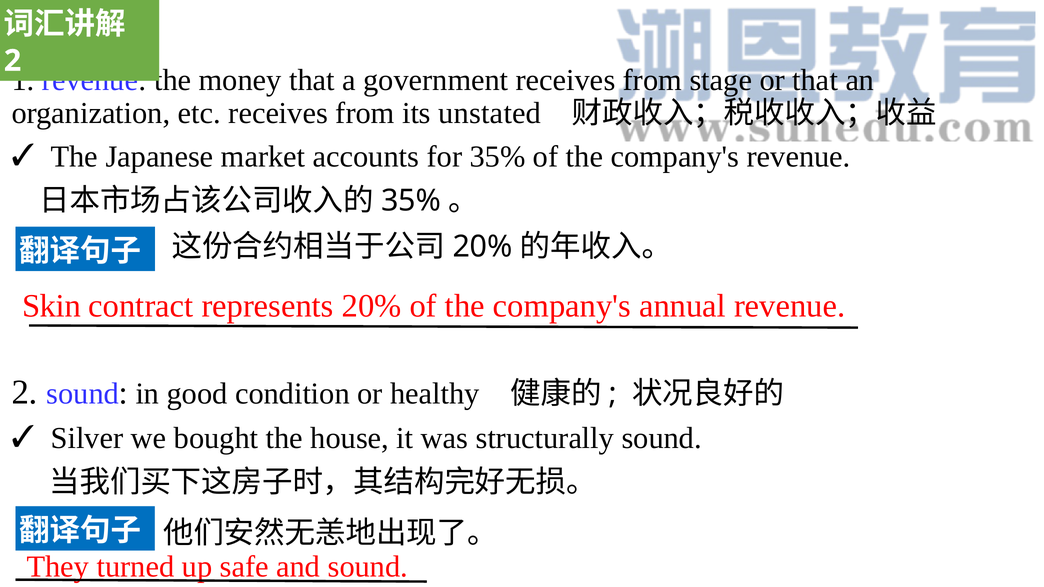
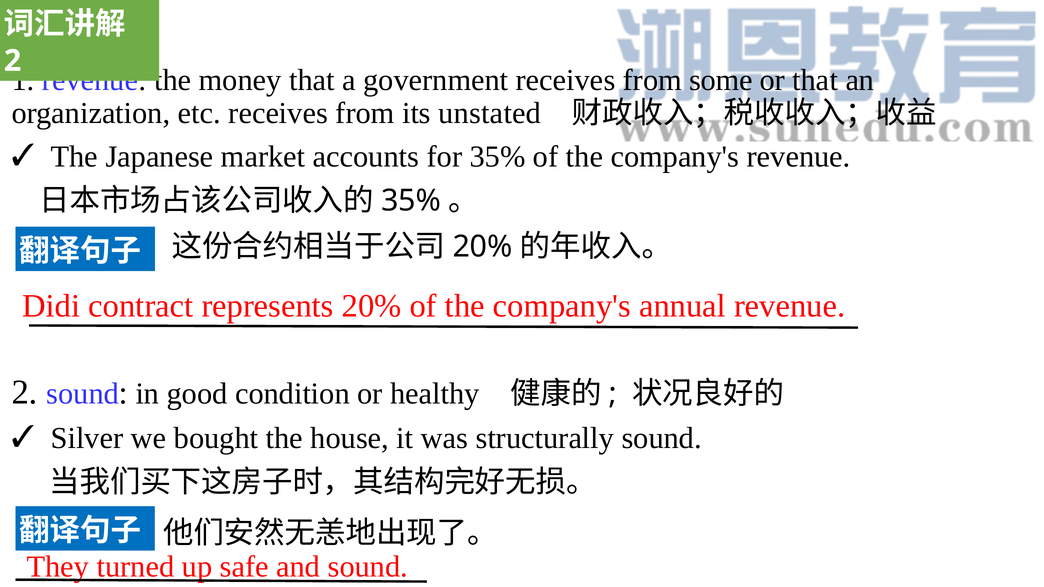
stage: stage -> some (721, 80)
Skin: Skin -> Didi (51, 306)
